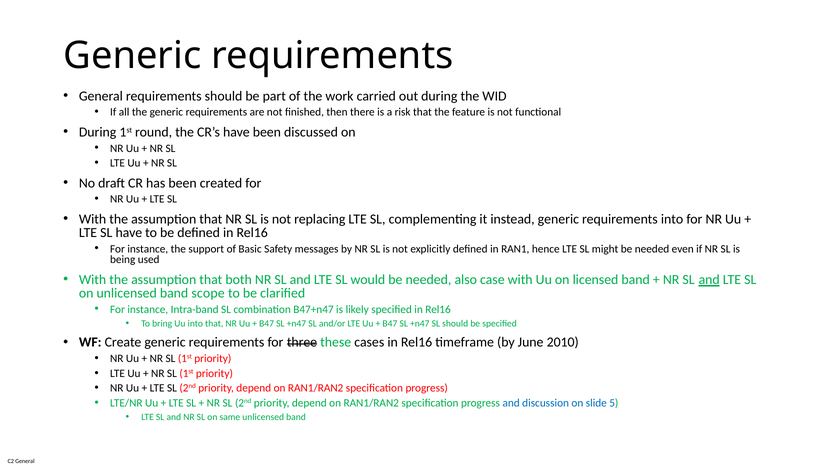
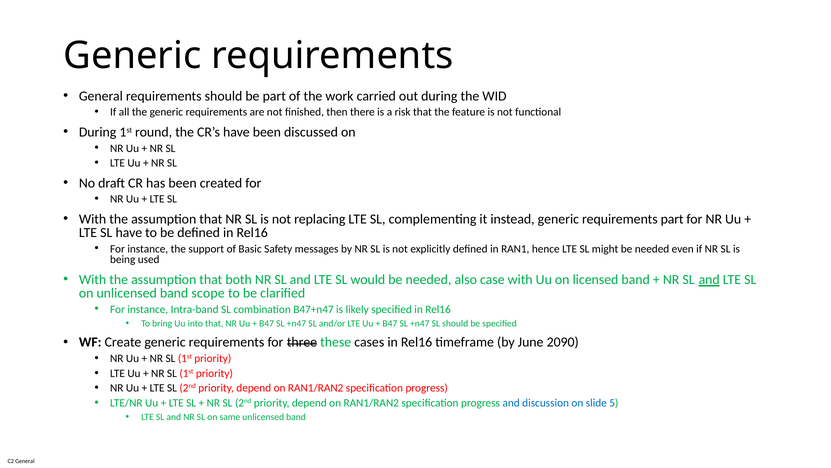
requirements into: into -> part (672, 219)
2010: 2010 -> 2090 (563, 342)
